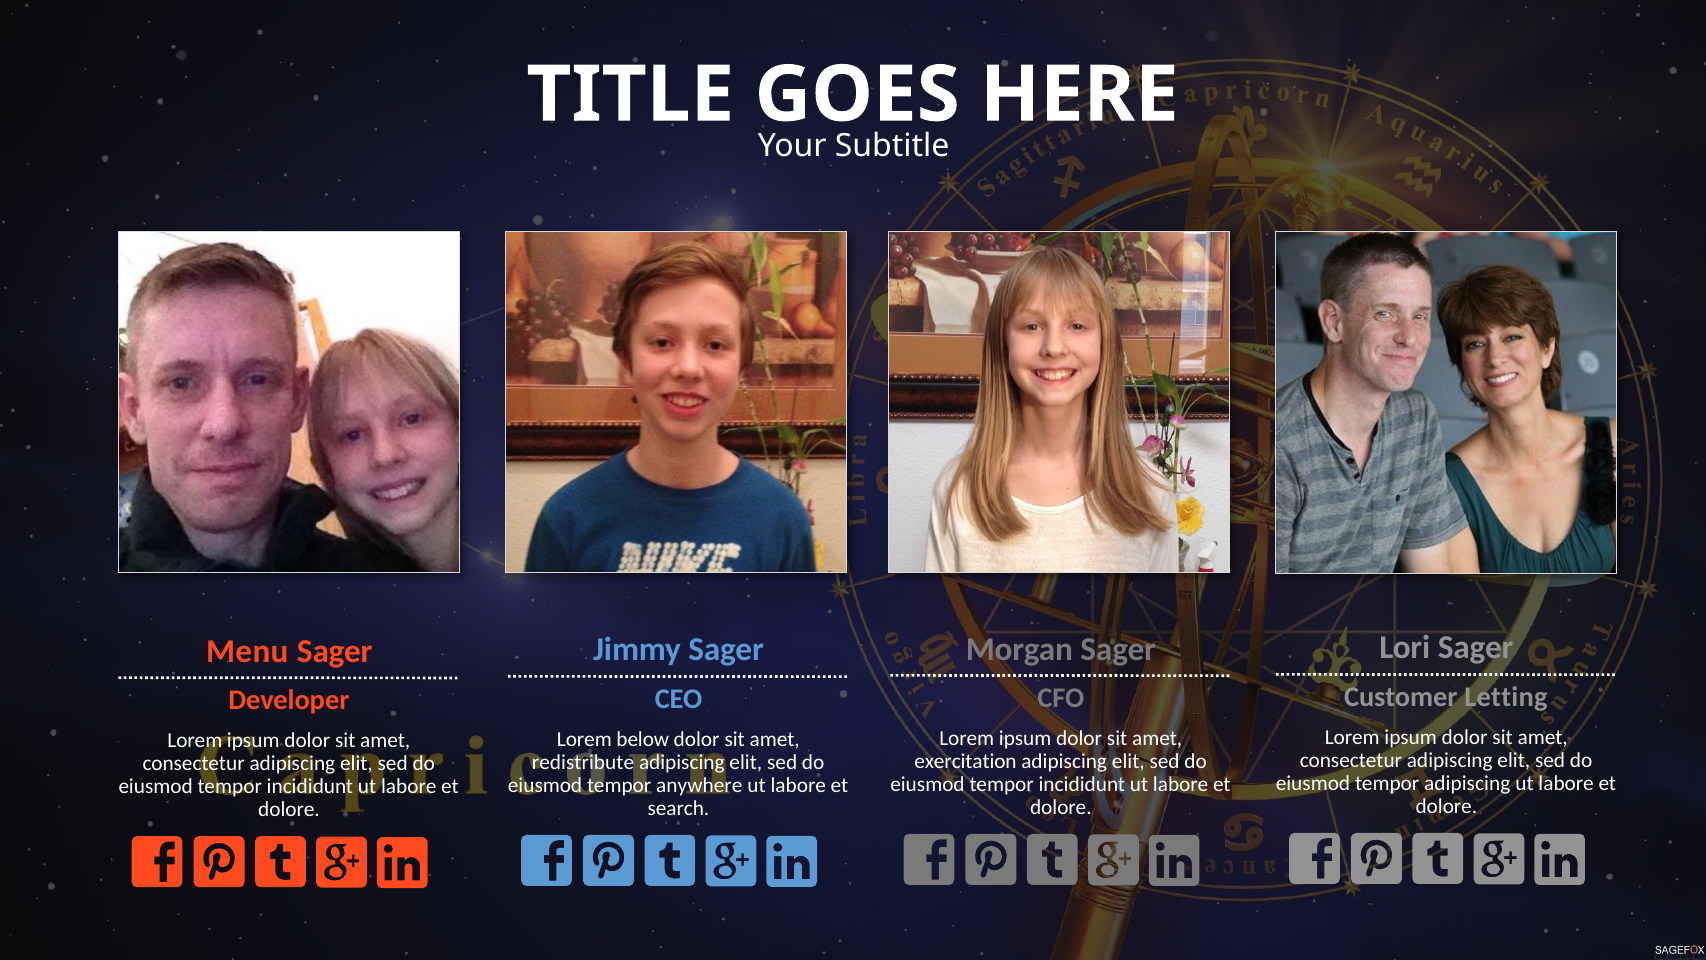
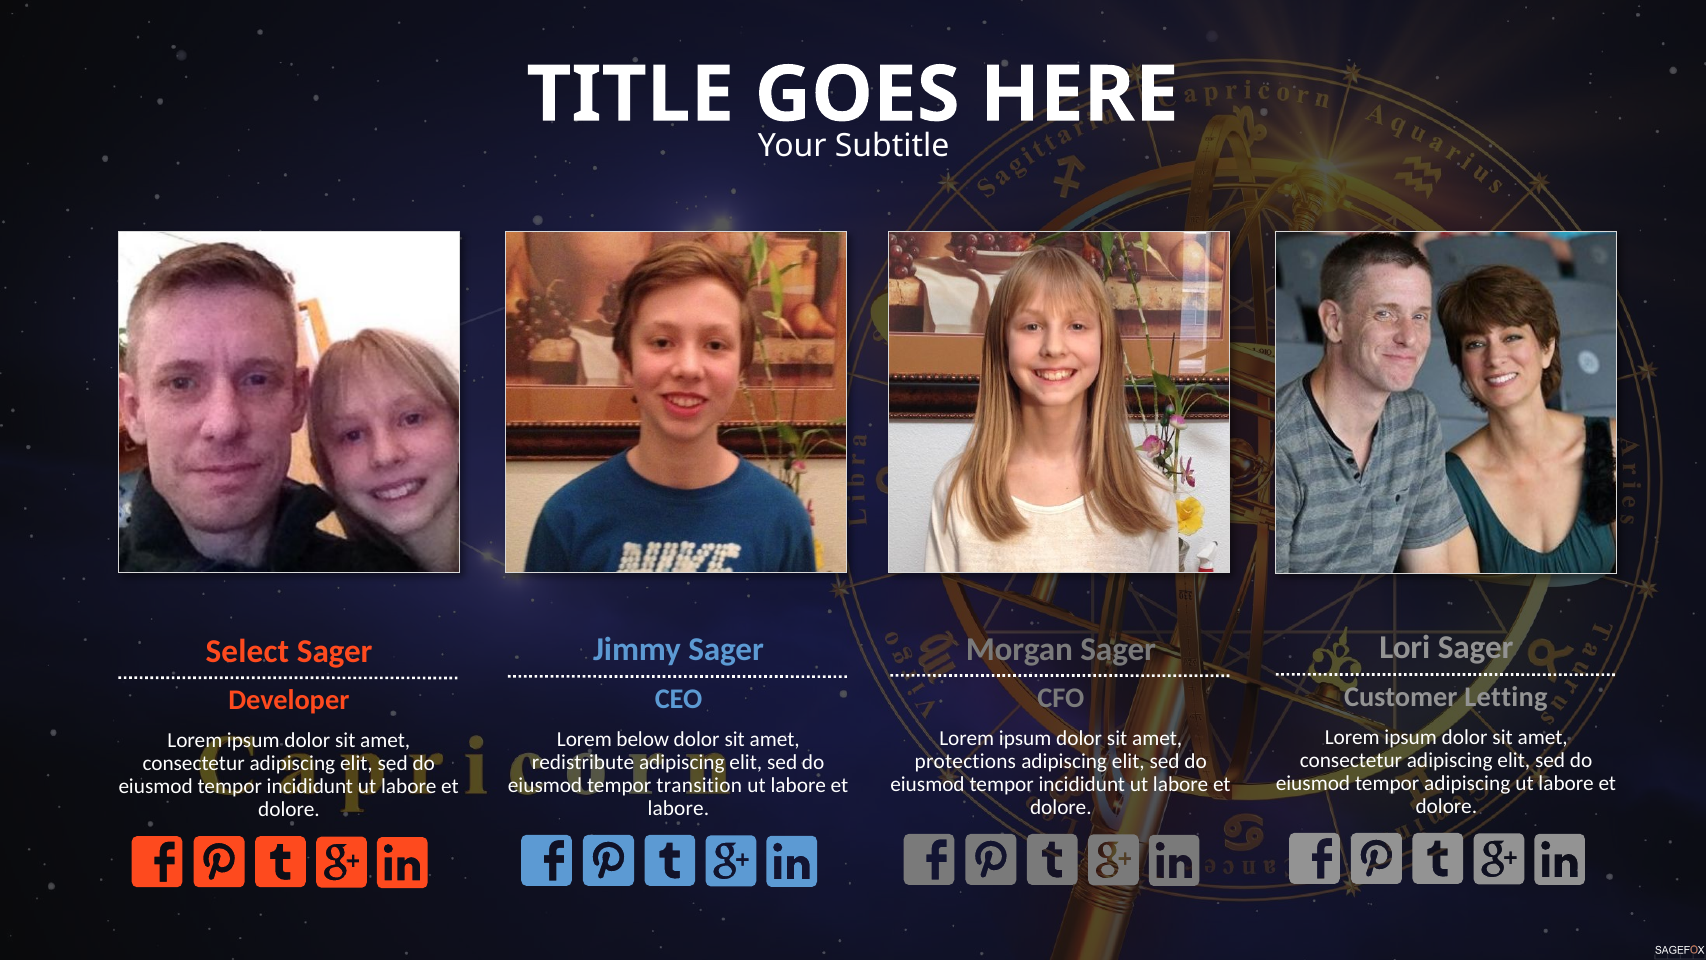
Menu: Menu -> Select (247, 651)
exercitation: exercitation -> protections (965, 761)
anywhere: anywhere -> transition (699, 785)
search: search -> labore (678, 808)
